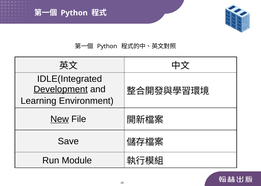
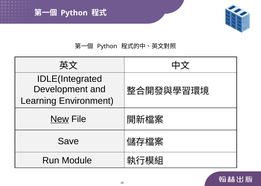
Development underline: present -> none (61, 89)
